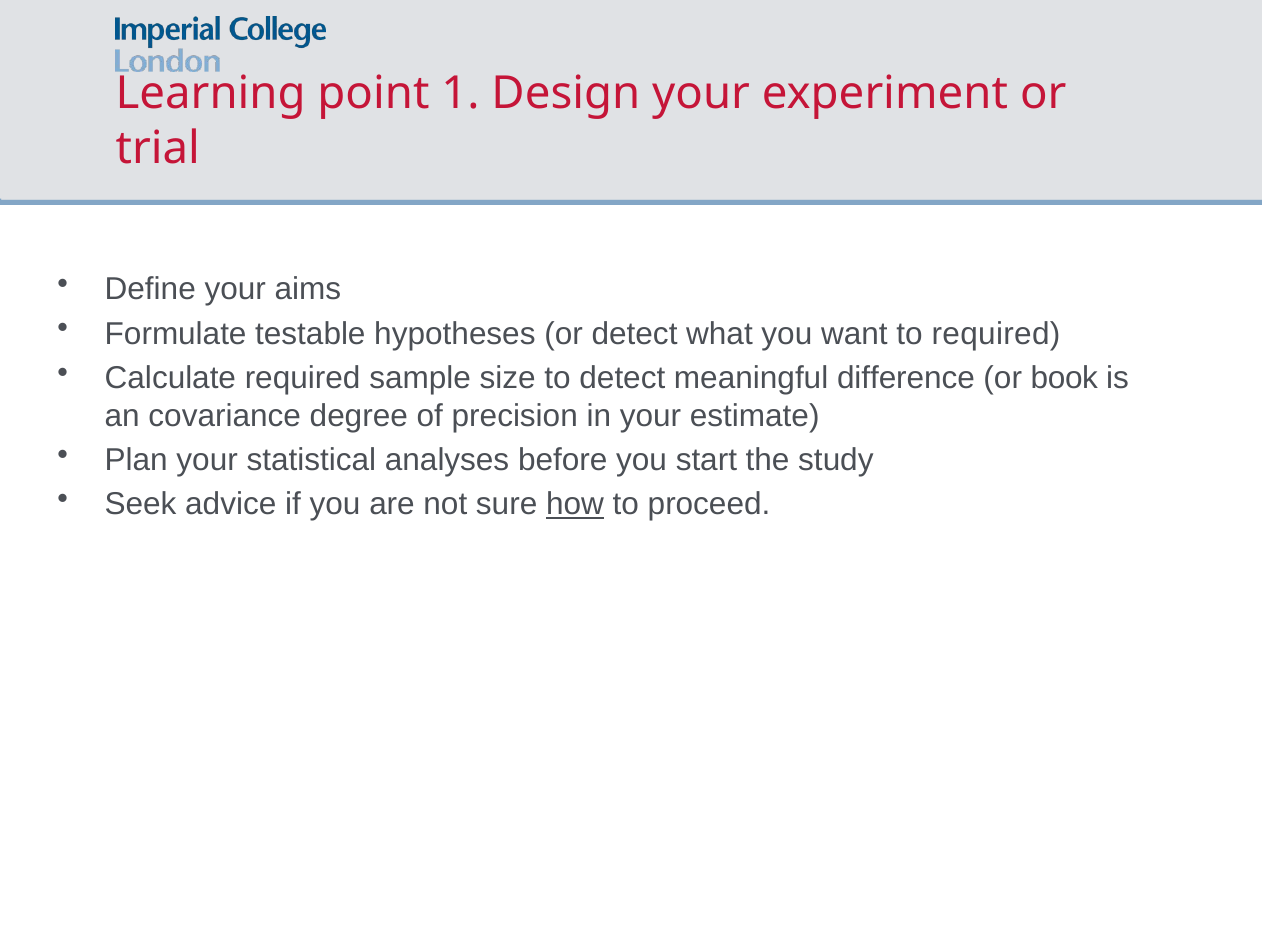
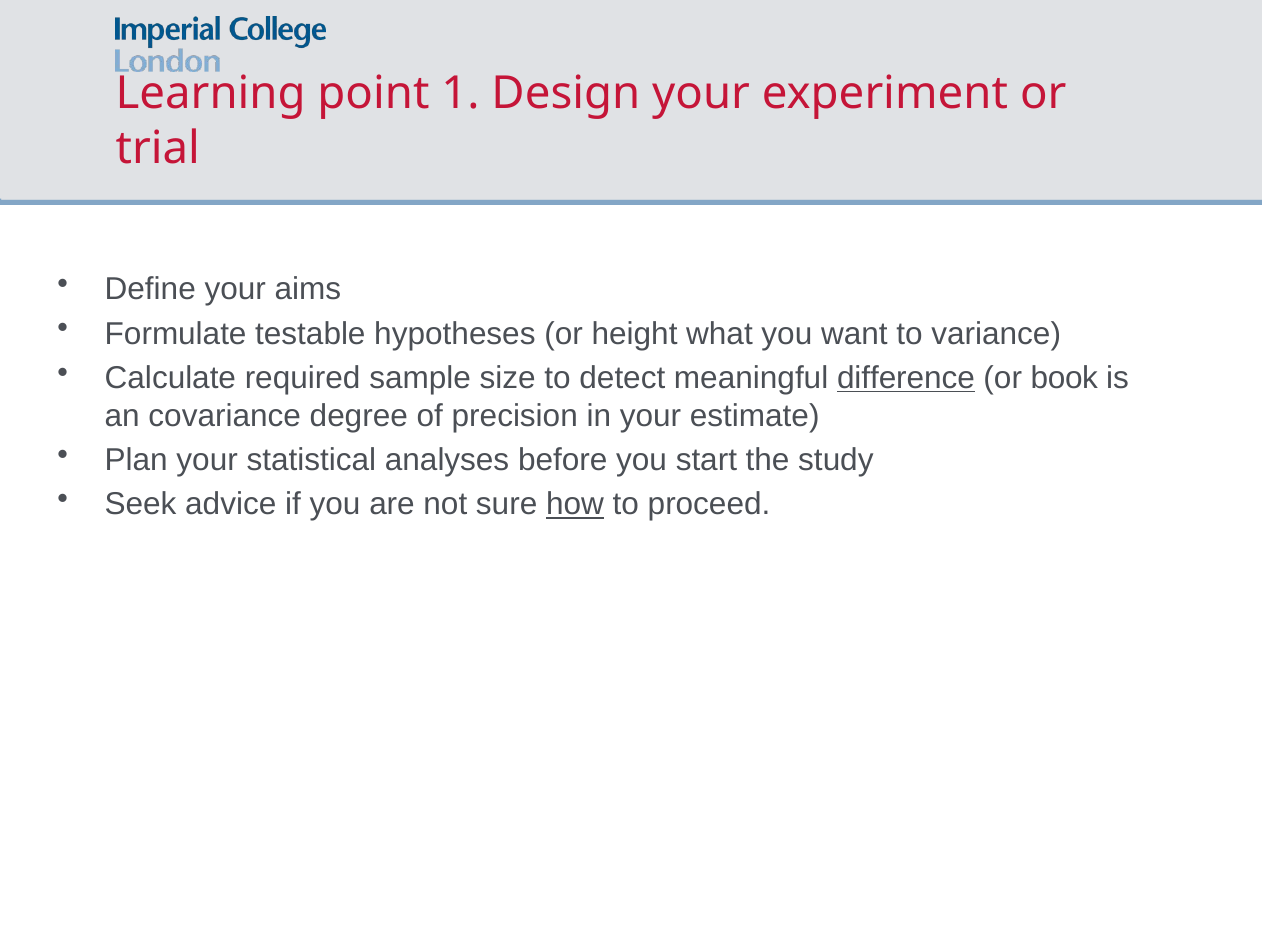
or detect: detect -> height (635, 334)
to required: required -> variance (996, 334)
difference underline: none -> present (906, 378)
